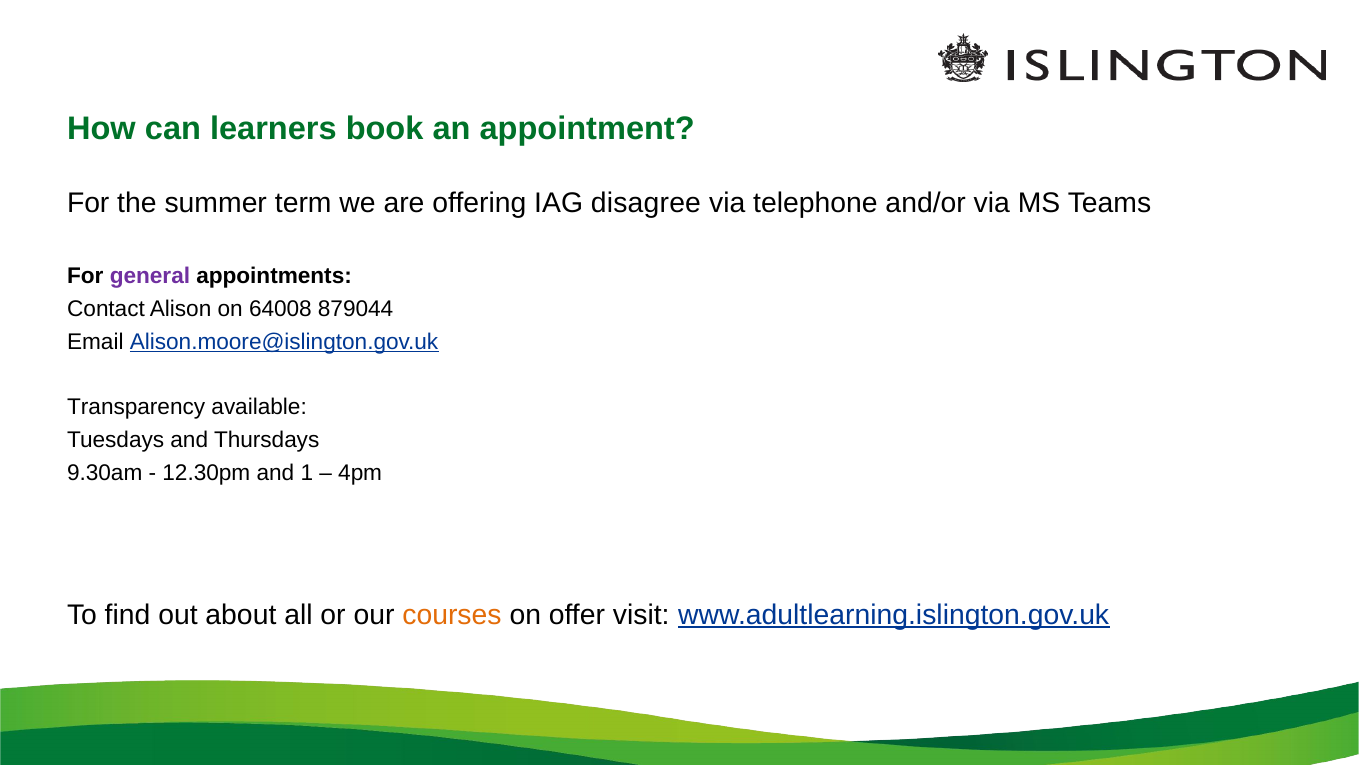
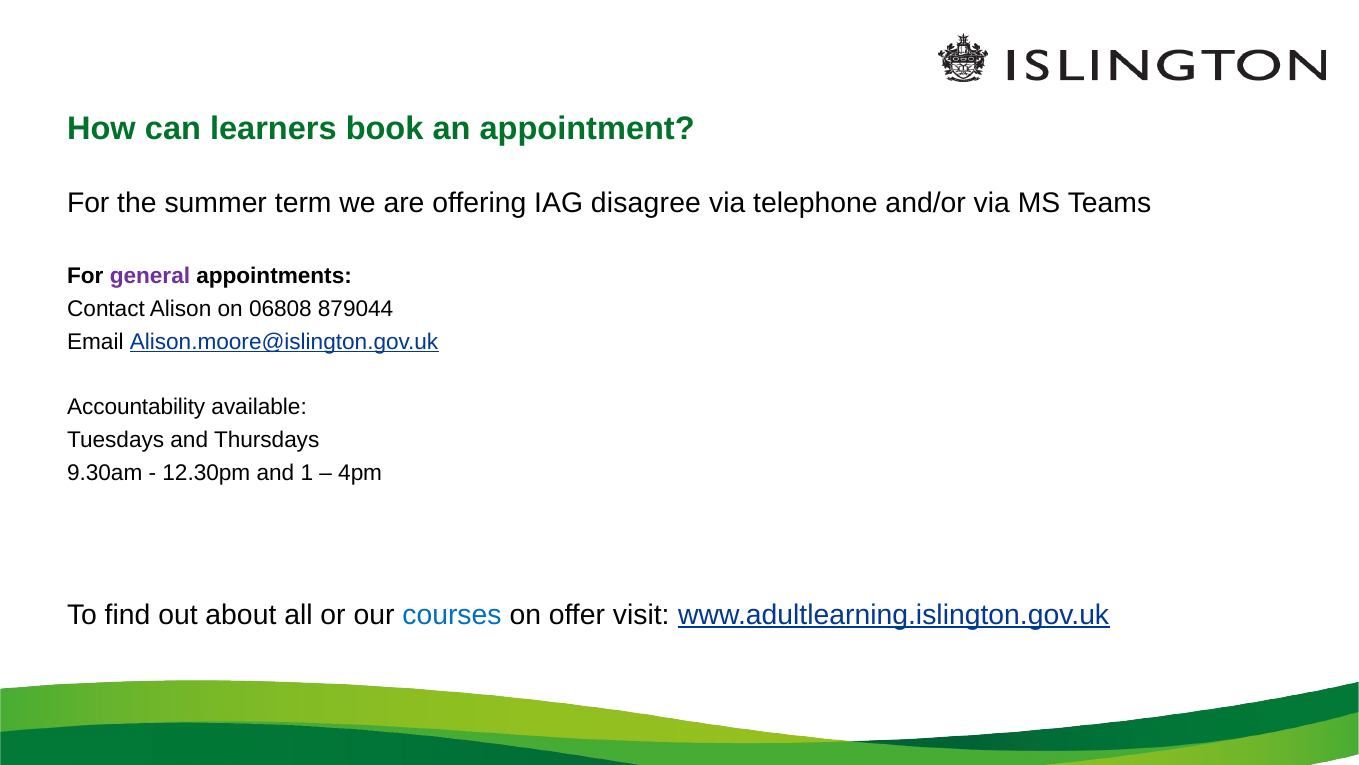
64008: 64008 -> 06808 (280, 309)
Transparency: Transparency -> Accountability (136, 407)
courses colour: orange -> blue (452, 614)
